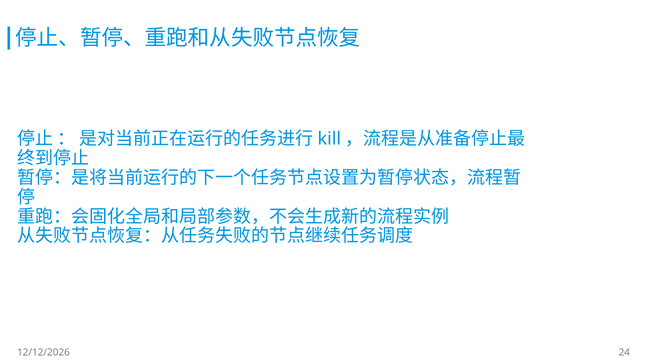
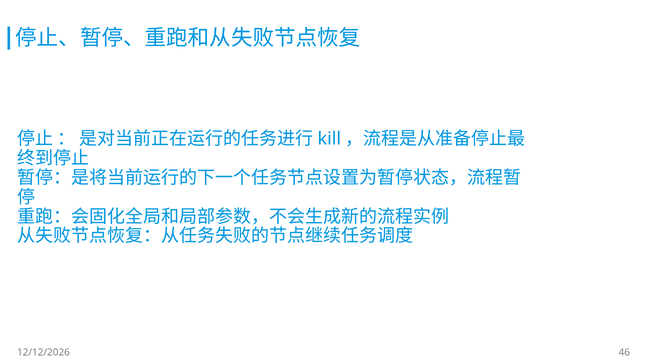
24: 24 -> 46 (624, 352)
